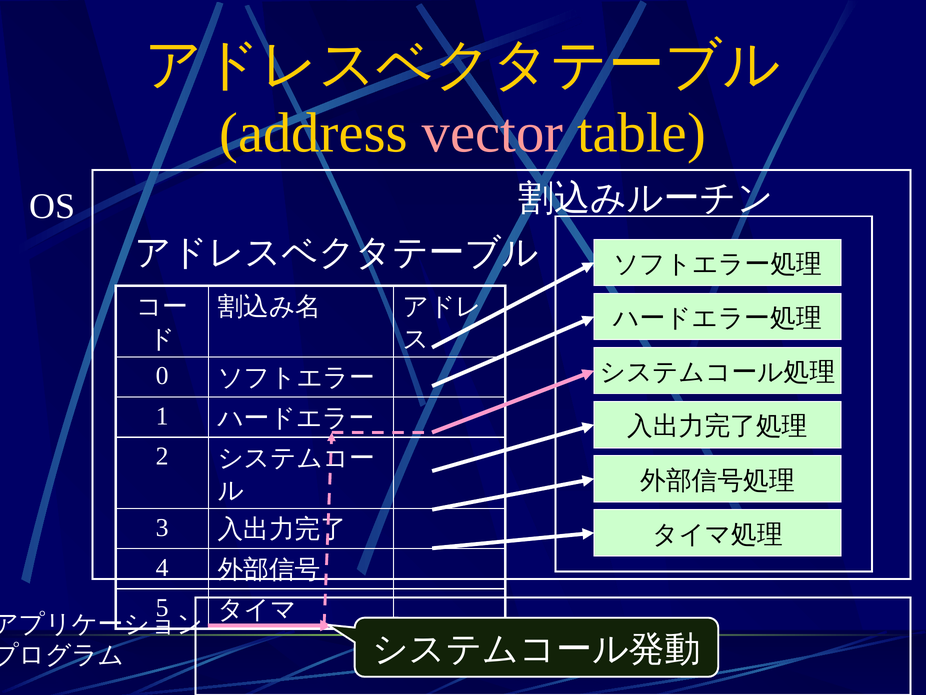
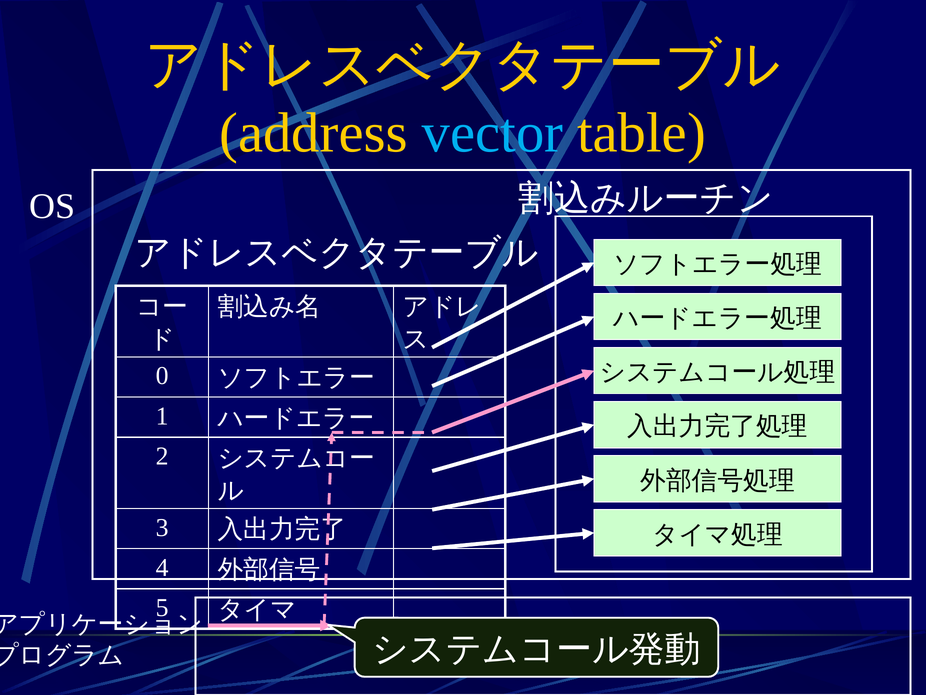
vector colour: pink -> light blue (493, 133)
